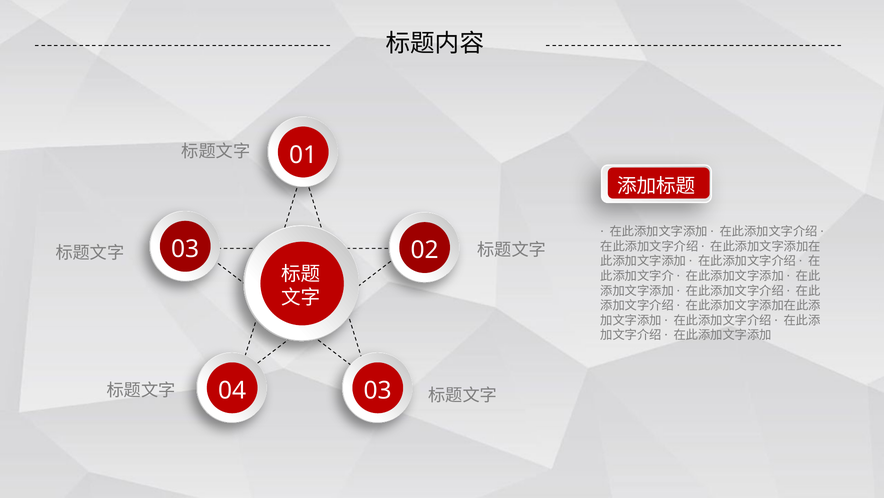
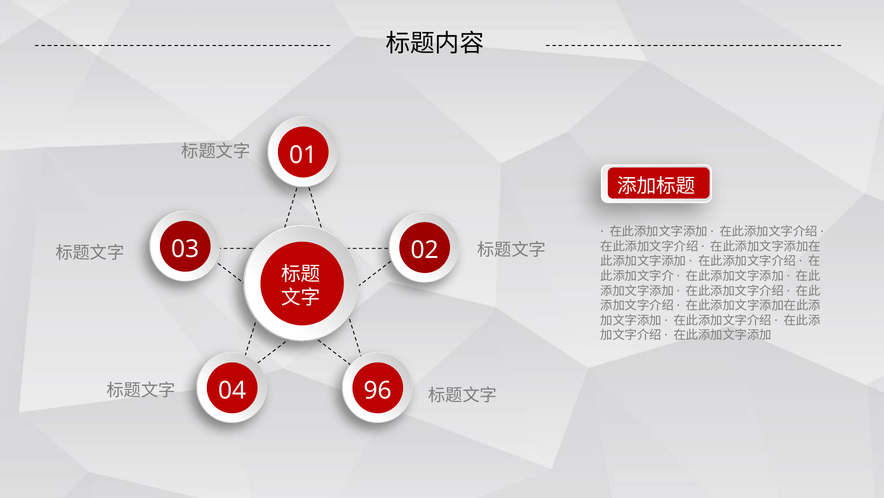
04 03: 03 -> 96 (378, 390)
